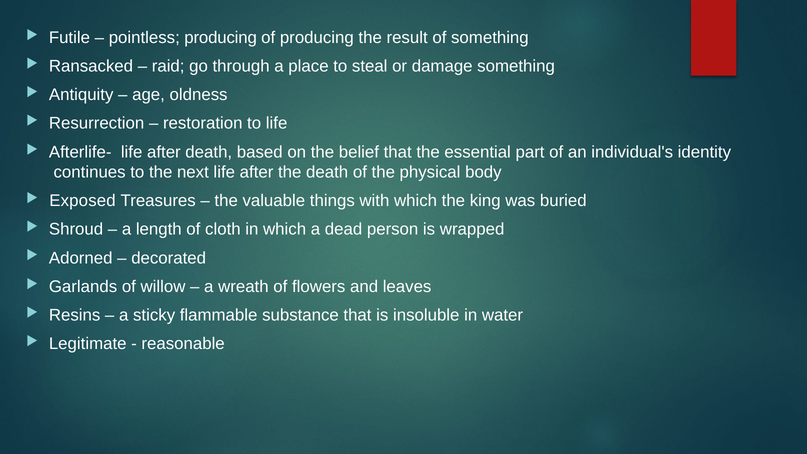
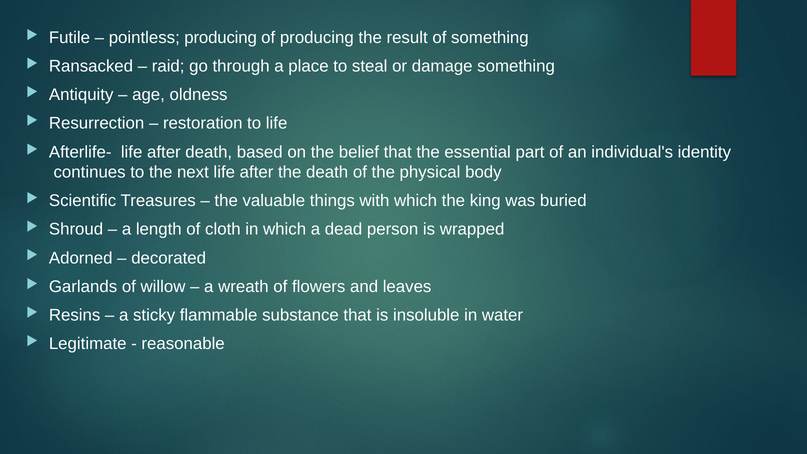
Exposed: Exposed -> Scientific (83, 201)
